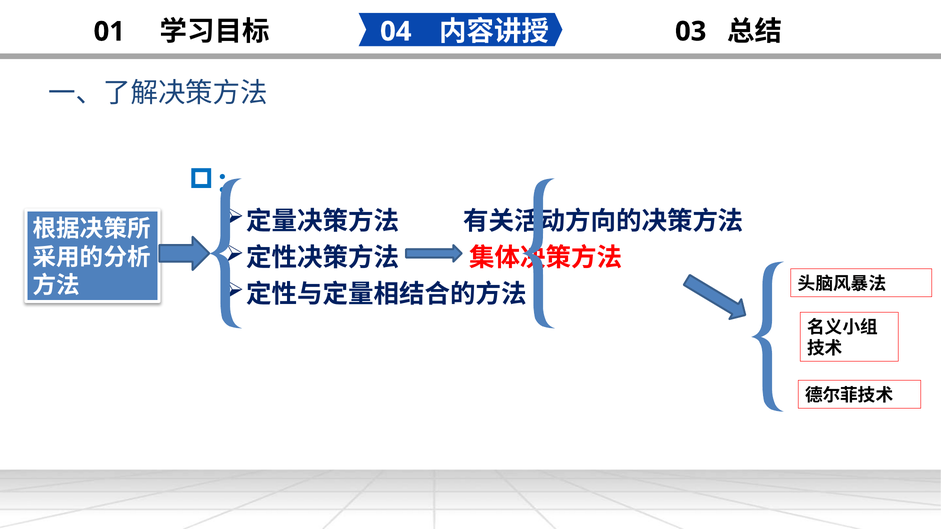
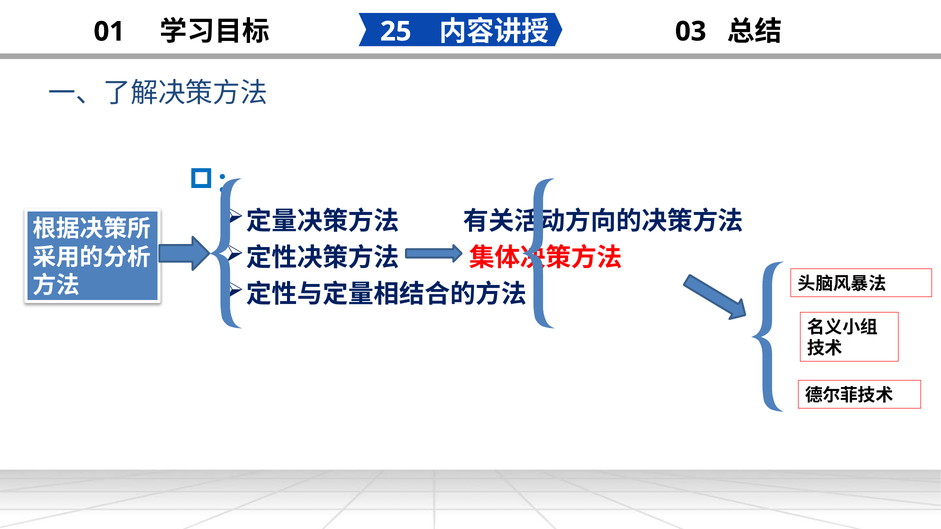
04: 04 -> 25 (396, 32)
